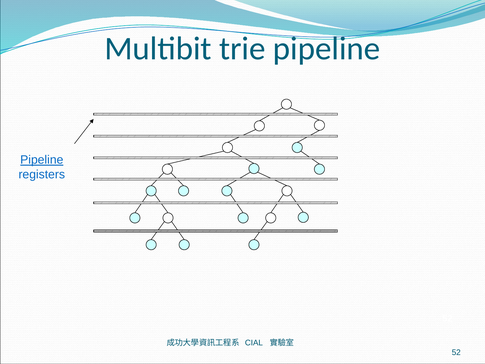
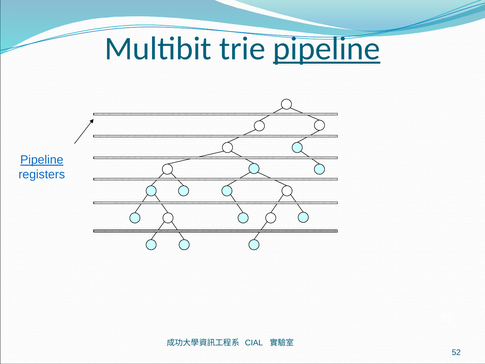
pipeline underline: none -> present (327, 49)
